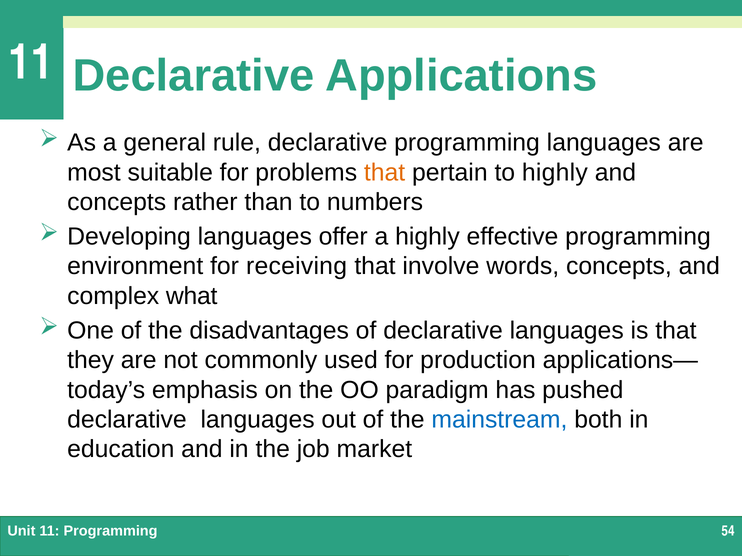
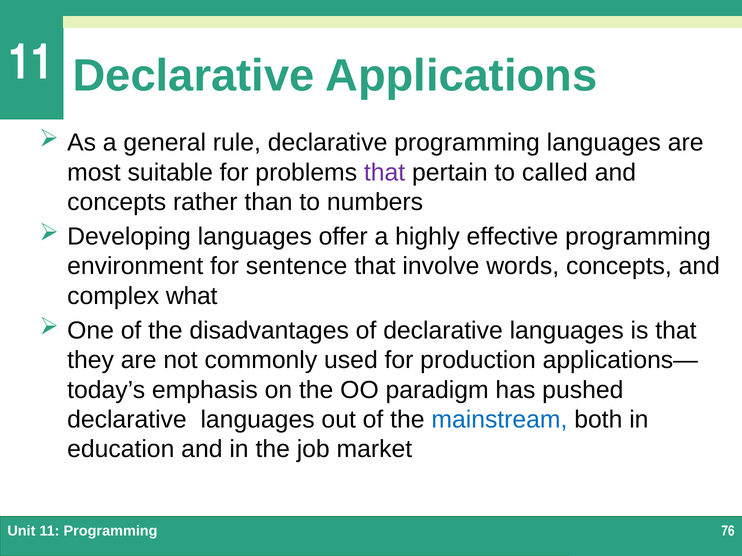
that colour: orange -> purple (385, 173)
to highly: highly -> called (555, 173)
receiving: receiving -> sentence (297, 267)
54: 54 -> 76 (728, 531)
